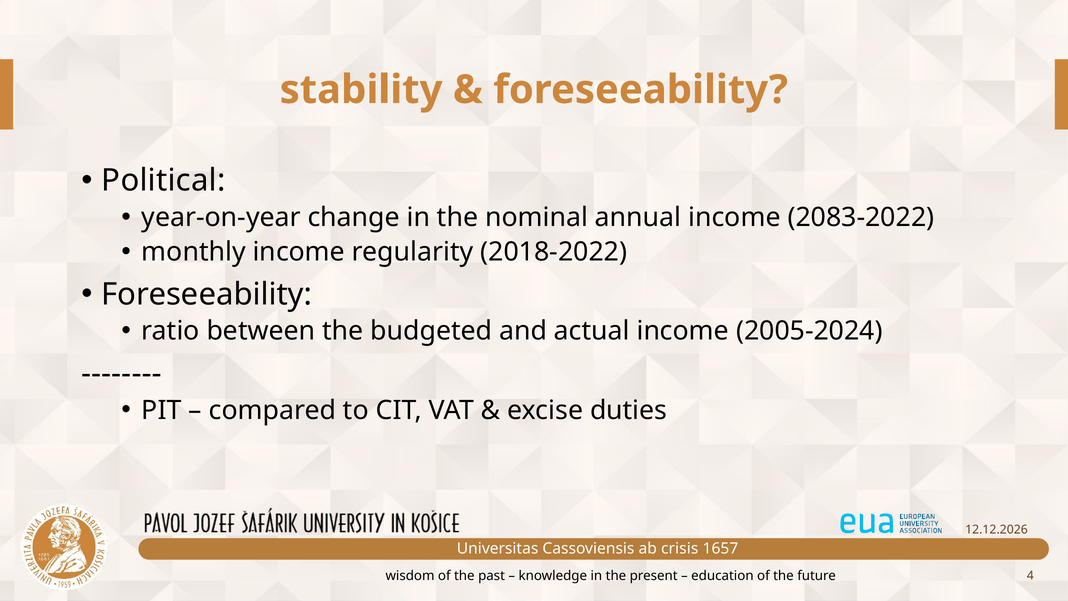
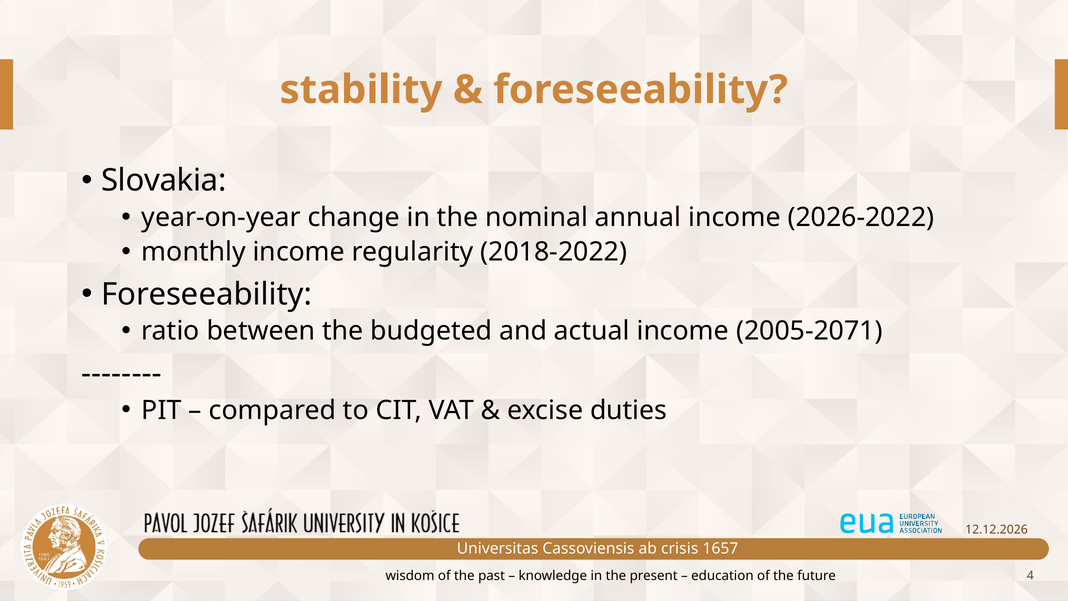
Political: Political -> Slovakia (164, 181)
2083-2022: 2083-2022 -> 2026-2022 (861, 217)
2005-2024: 2005-2024 -> 2005-2071 (809, 331)
